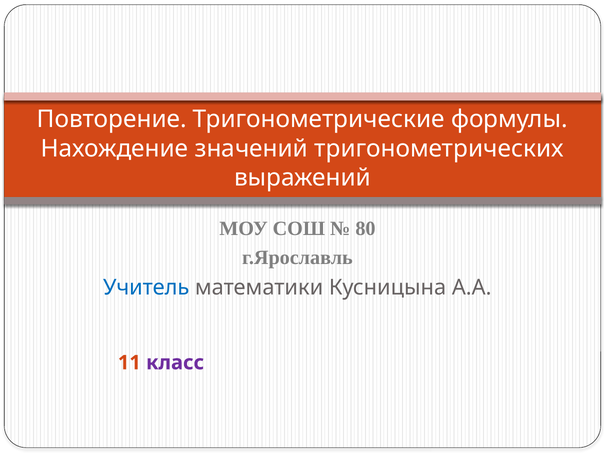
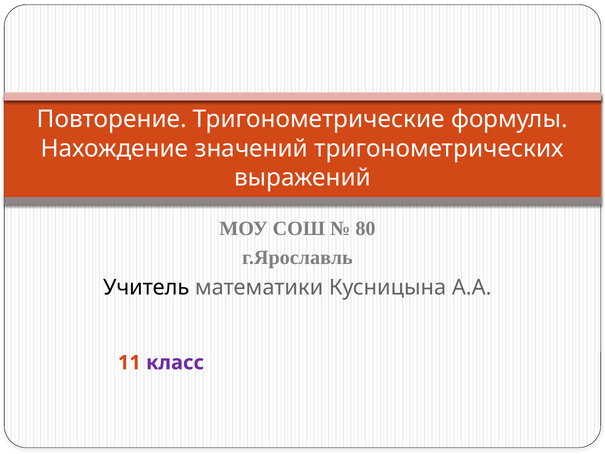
Учитель colour: blue -> black (146, 288)
